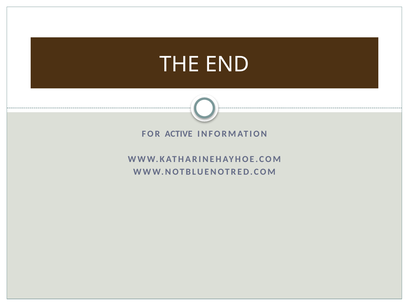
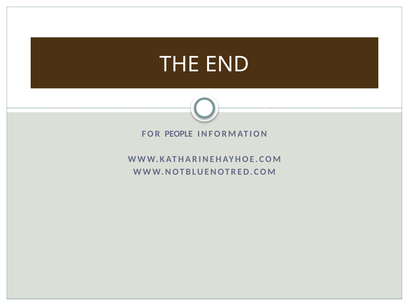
ACTIVE: ACTIVE -> PEOPLE (179, 134)
